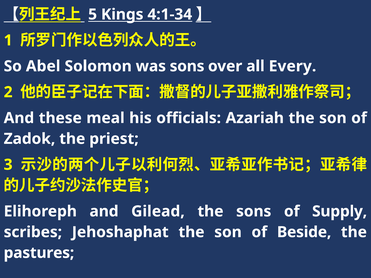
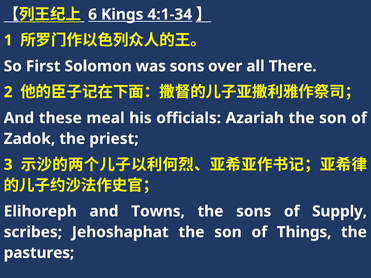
5: 5 -> 6 (93, 14)
Abel: Abel -> First (43, 66)
Every: Every -> There (293, 66)
Gilead: Gilead -> Towns (158, 212)
Beside: Beside -> Things (304, 232)
